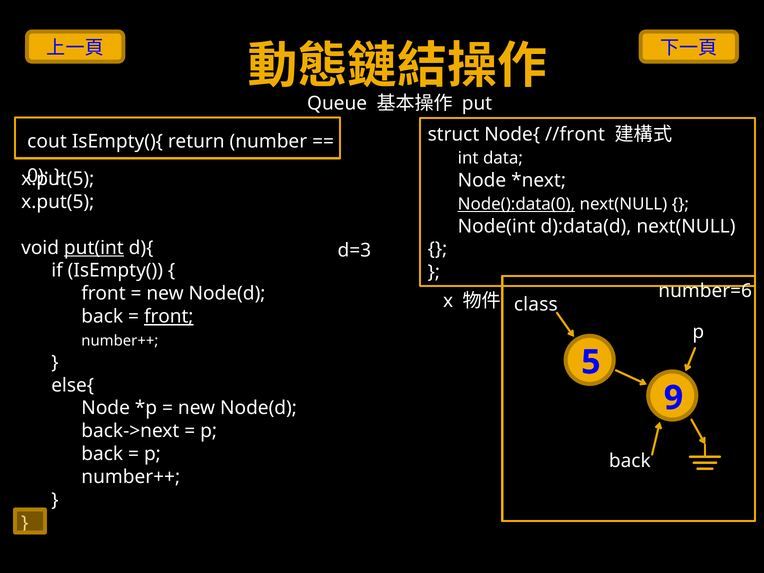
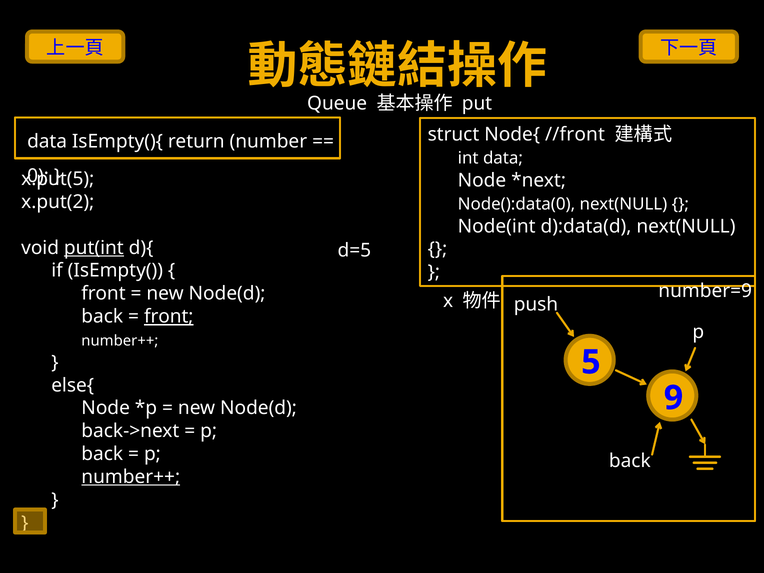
cout: cout -> data (47, 142)
x.put(5: x.put(5 -> x.put(2 (58, 202)
Node():data(0 underline: present -> none (516, 204)
d=3: d=3 -> d=5 (354, 250)
number=6: number=6 -> number=9 (705, 291)
class: class -> push (536, 305)
number++ underline: none -> present (131, 477)
